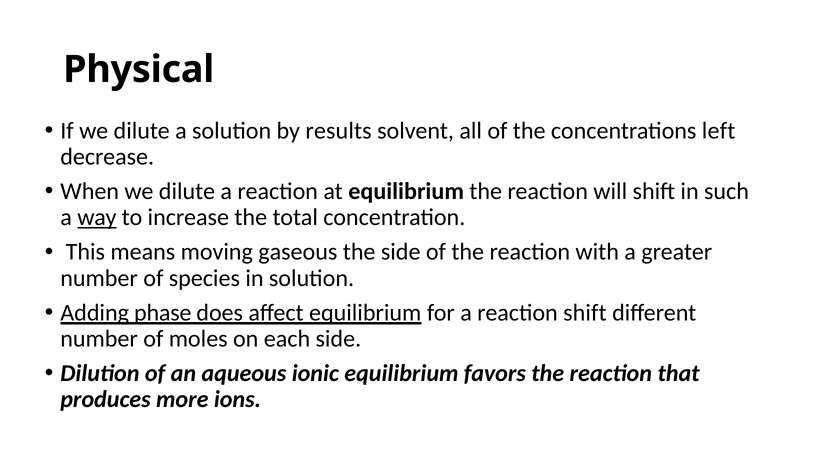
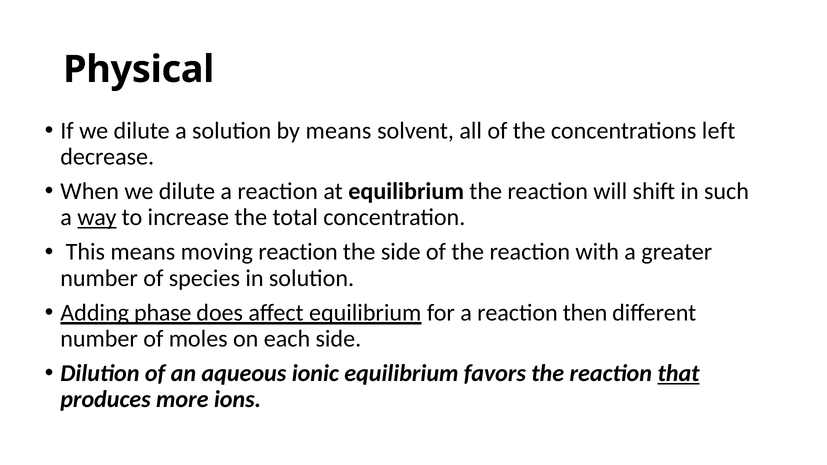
by results: results -> means (338, 131)
moving gaseous: gaseous -> reaction (298, 252)
reaction shift: shift -> then (585, 313)
that underline: none -> present (679, 374)
